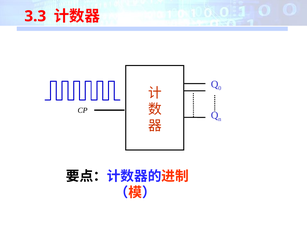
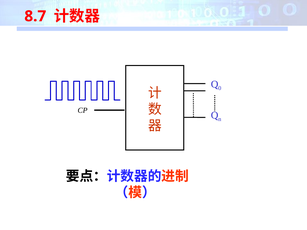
3.3: 3.3 -> 8.7 (35, 16)
